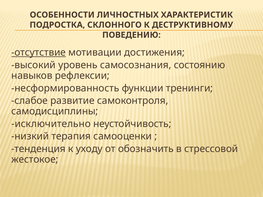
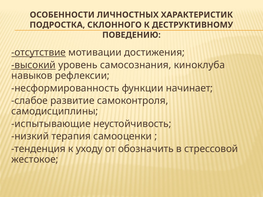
высокий underline: none -> present (34, 65)
состоянию: состоянию -> киноклуба (199, 65)
тренинги: тренинги -> начинает (189, 88)
исключительно: исключительно -> испытывающие (51, 124)
